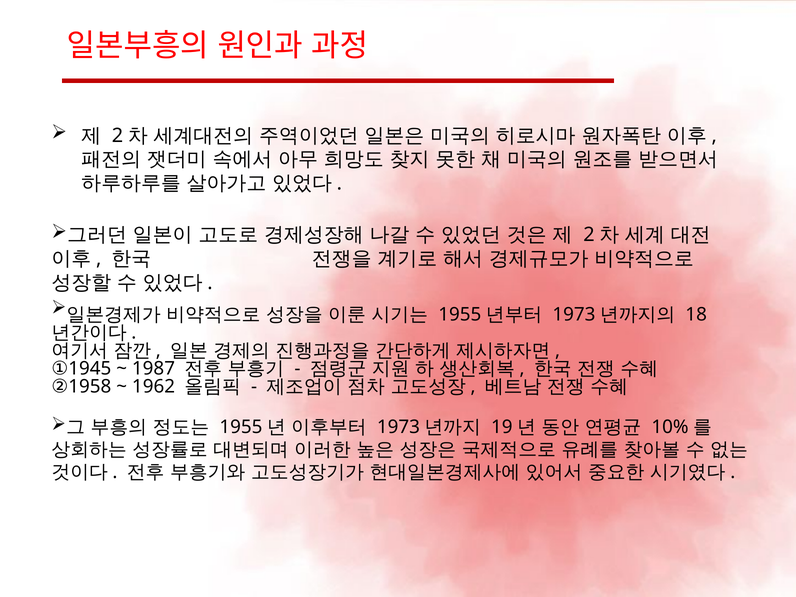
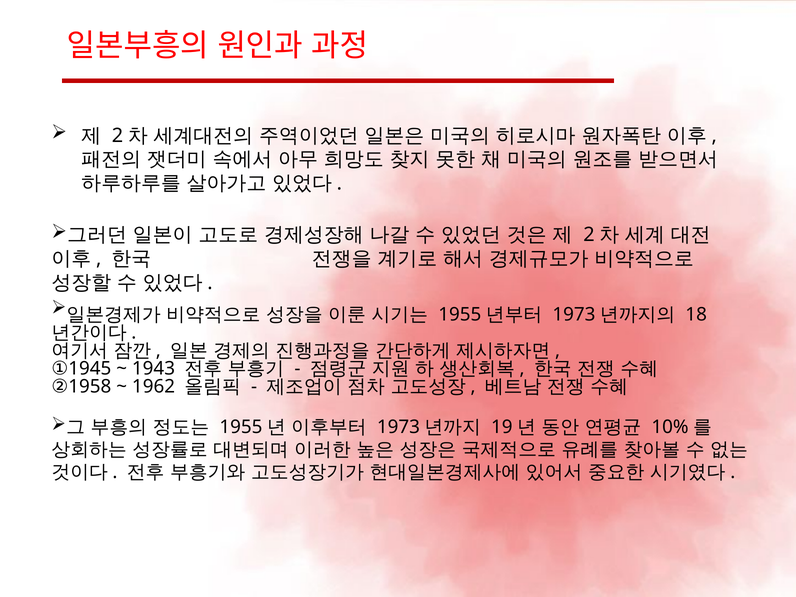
1987: 1987 -> 1943 (153, 368)
